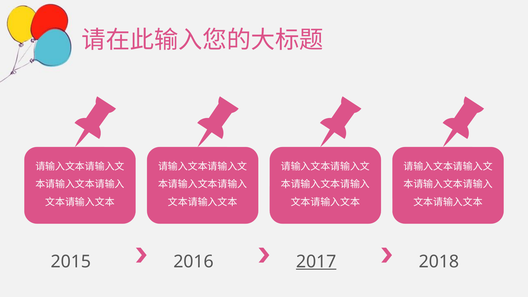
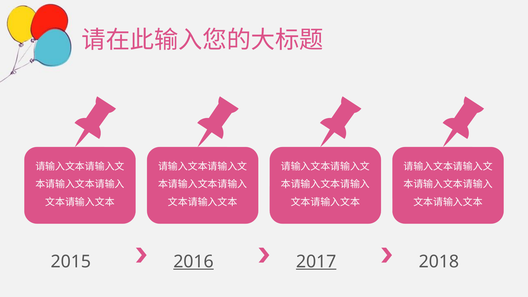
2016 underline: none -> present (193, 262)
